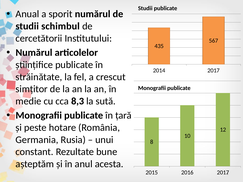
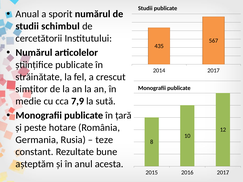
8,3: 8,3 -> 7,9 (78, 101)
unui: unui -> teze (104, 140)
